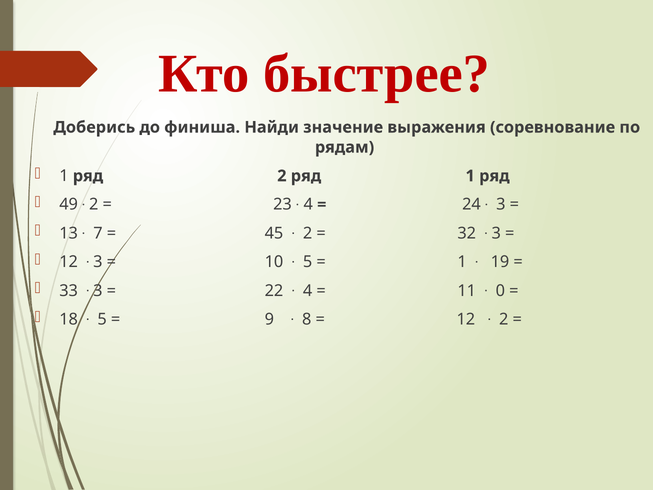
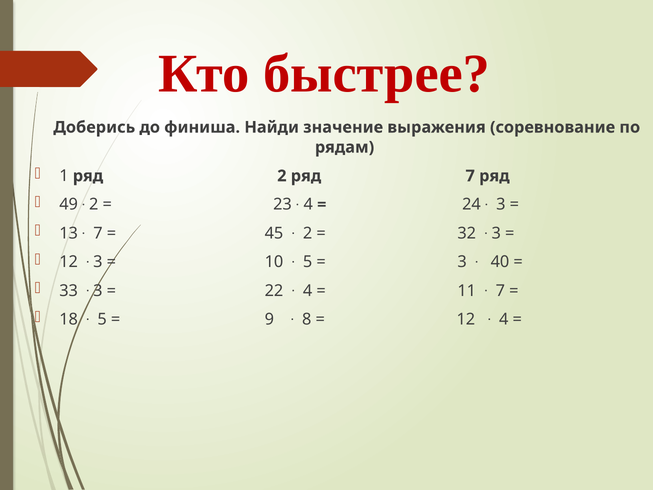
ряд 1: 1 -> 7 (470, 176)
1: 1 -> 3 (462, 262)
19: 19 -> 40 (500, 262)
0: 0 -> 7 (500, 290)
2: 2 -> 4 (504, 319)
